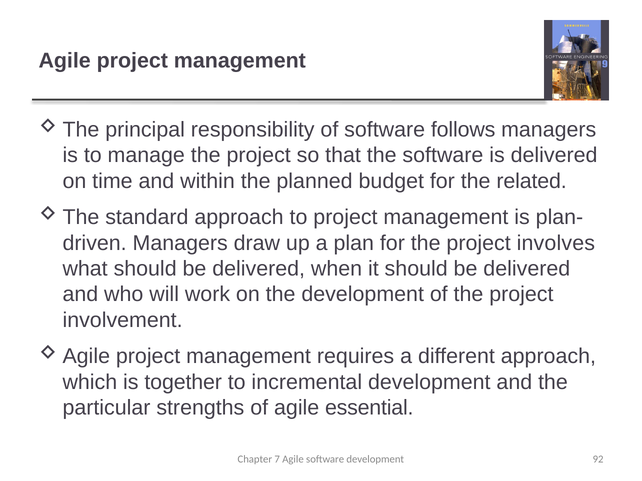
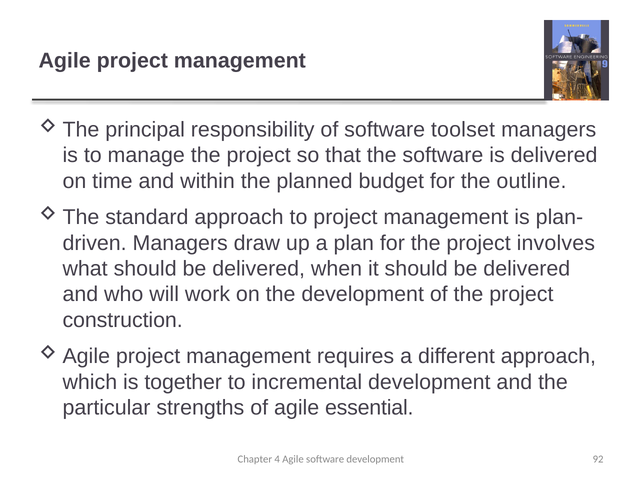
follows: follows -> toolset (463, 130)
related: related -> outline (531, 181)
involvement: involvement -> construction (123, 320)
7: 7 -> 4 (277, 460)
